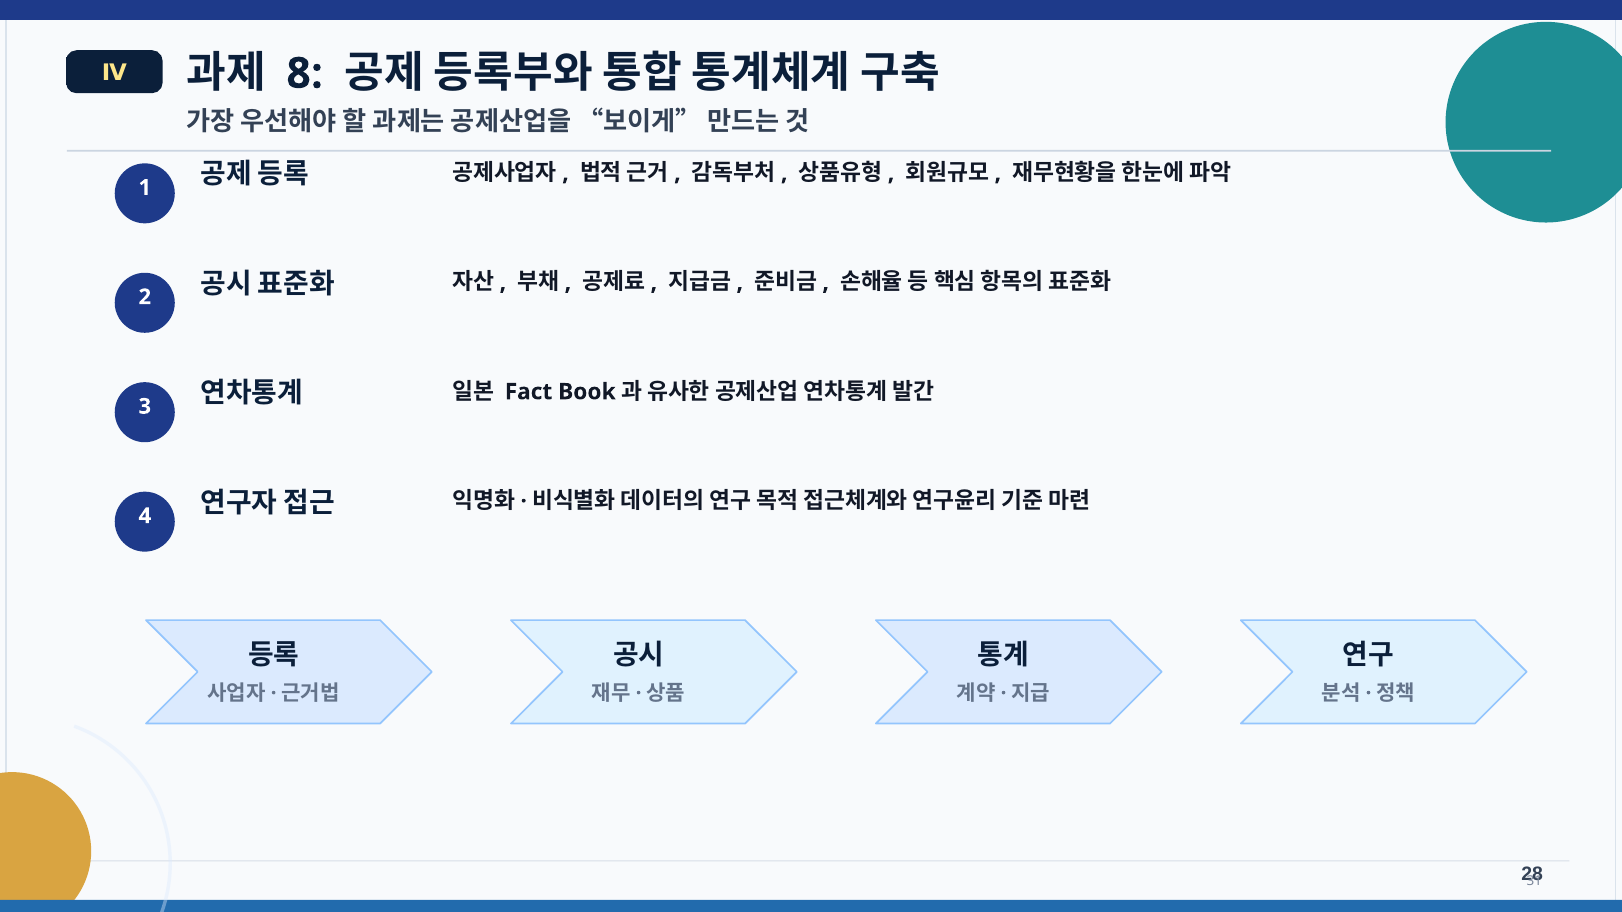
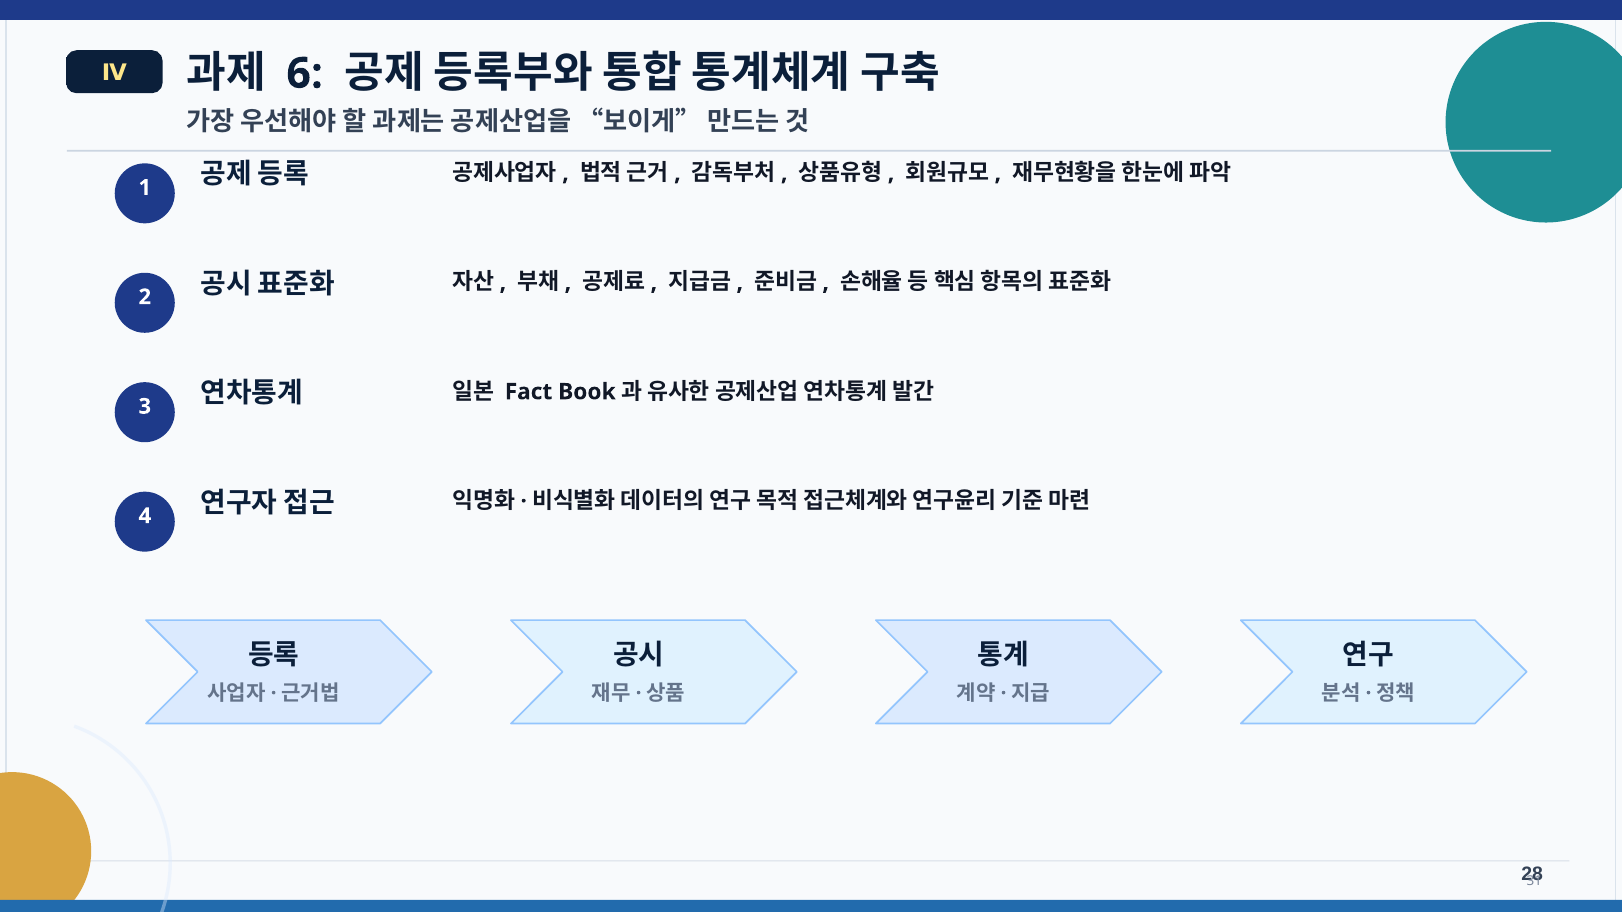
8: 8 -> 6 (305, 74)
